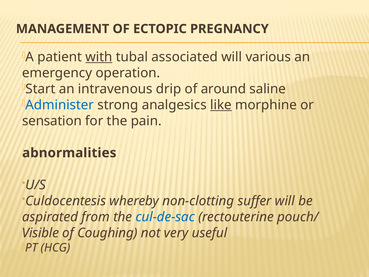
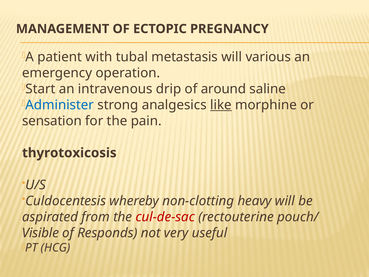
with underline: present -> none (99, 57)
associated: associated -> metastasis (185, 57)
abnormalities: abnormalities -> thyrotoxicosis (69, 153)
suffer: suffer -> heavy (255, 201)
cul-de-sac colour: blue -> red (165, 217)
Coughing: Coughing -> Responds (107, 233)
